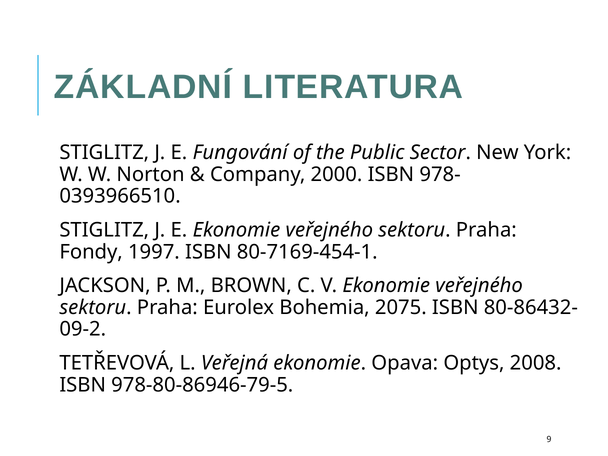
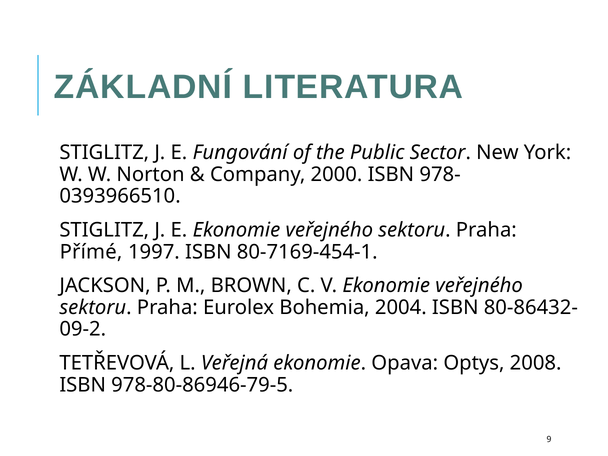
Fondy: Fondy -> Přímé (91, 252)
2075: 2075 -> 2004 (401, 307)
